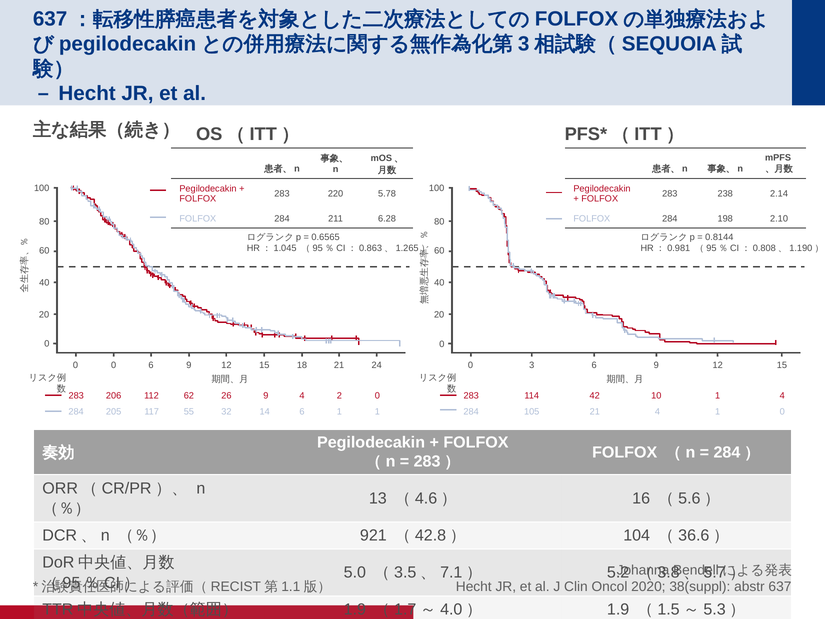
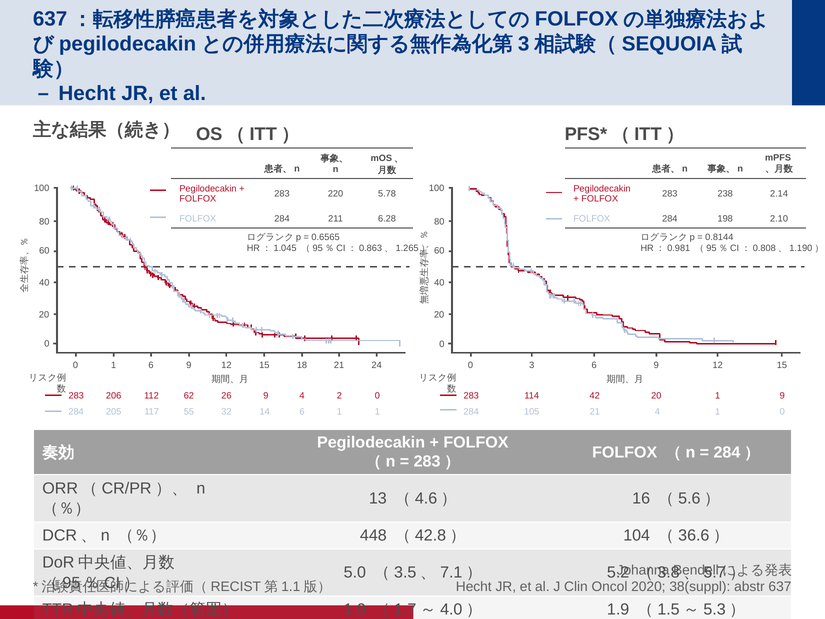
0: 0 -> 1 (114, 365)
42 10: 10 -> 20 (656, 395)
1 4: 4 -> 9 (782, 395)
921: 921 -> 448 (373, 535)
